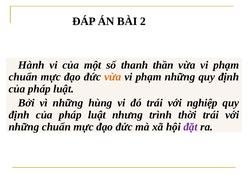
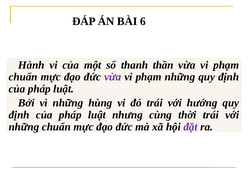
2: 2 -> 6 (143, 21)
vừa colour: orange -> purple (113, 77)
nghiệp: nghiệp -> hướng (202, 103)
trình: trình -> cùng (161, 115)
